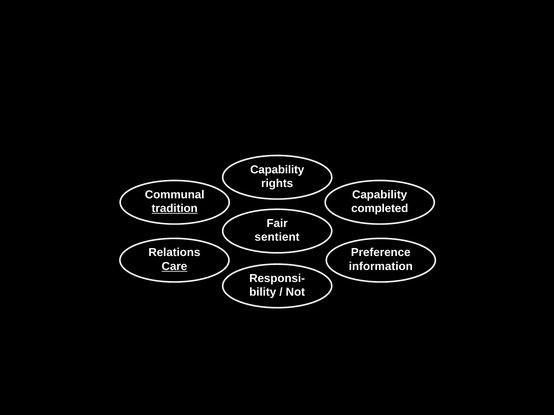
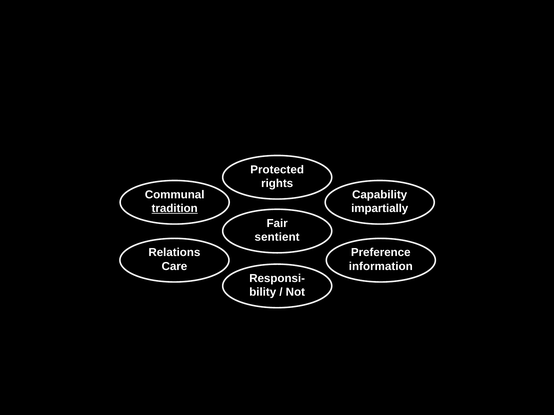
Capability: Capability -> Protected (277, 170)
completed: completed -> impartially (380, 209)
Care underline: present -> none (174, 267)
